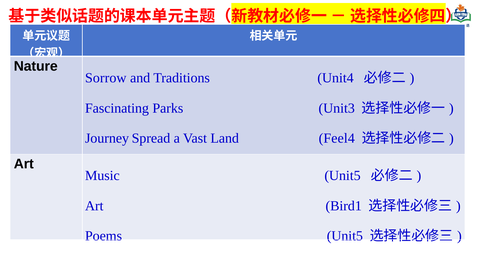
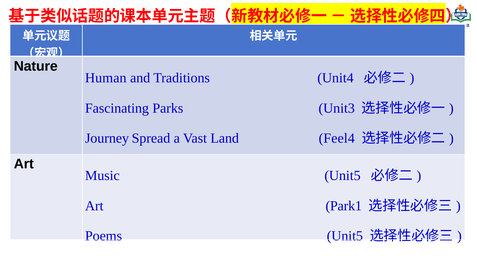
Sorrow: Sorrow -> Human (106, 78)
Bird1: Bird1 -> Park1 (344, 206)
